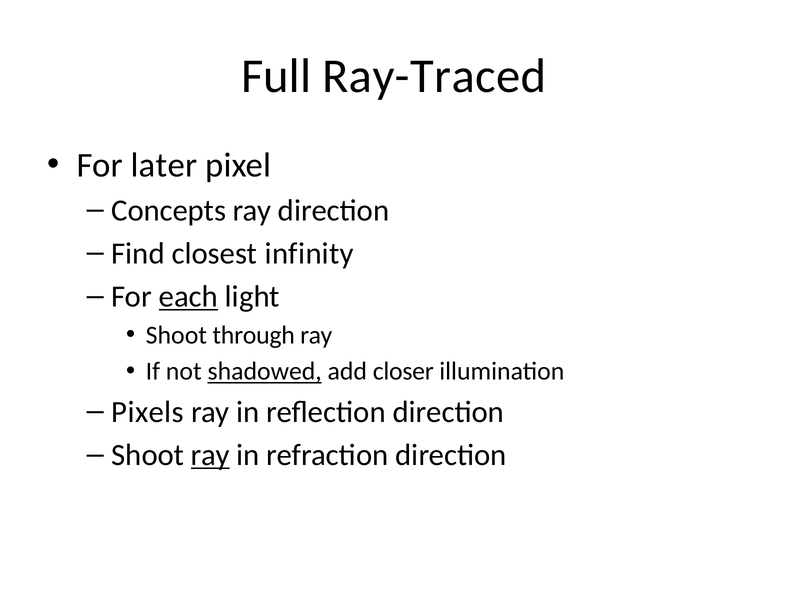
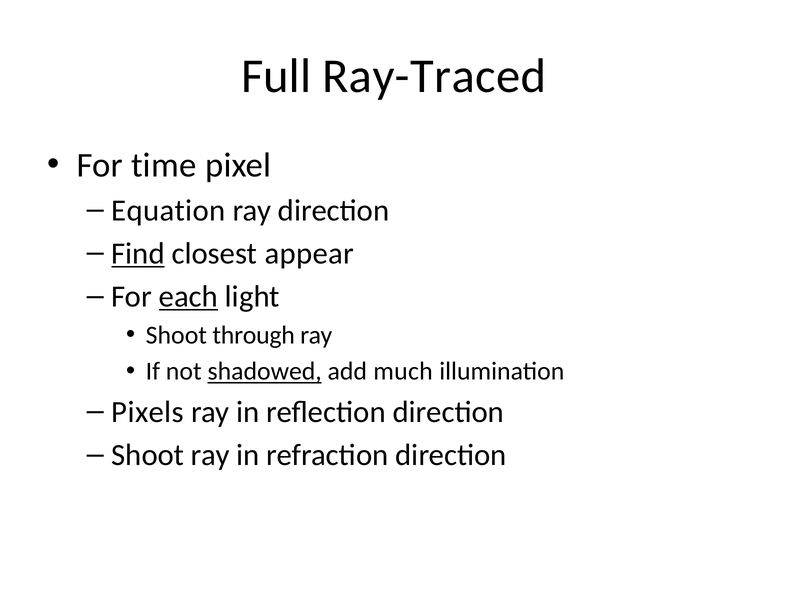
later: later -> time (164, 165)
Concepts: Concepts -> Equation (168, 210)
Find underline: none -> present (138, 253)
infinity: infinity -> appear (309, 253)
closer: closer -> much (403, 371)
ray underline: present -> none (210, 455)
